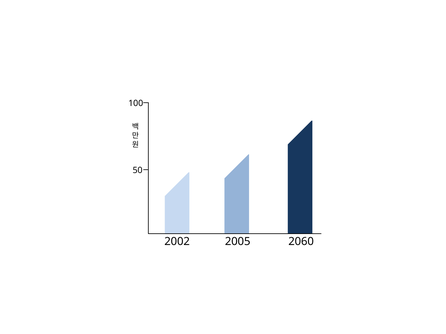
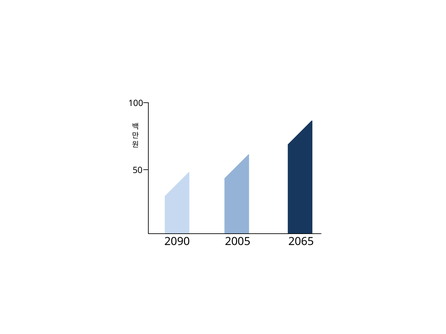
2002: 2002 -> 2090 (177, 242)
2060: 2060 -> 2065 (301, 242)
